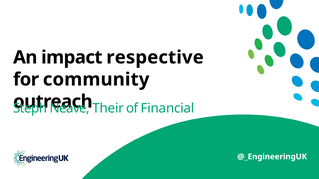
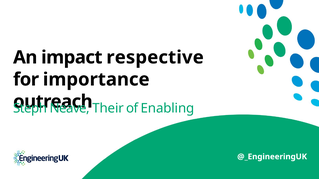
community: community -> importance (96, 80)
Financial: Financial -> Enabling (167, 109)
